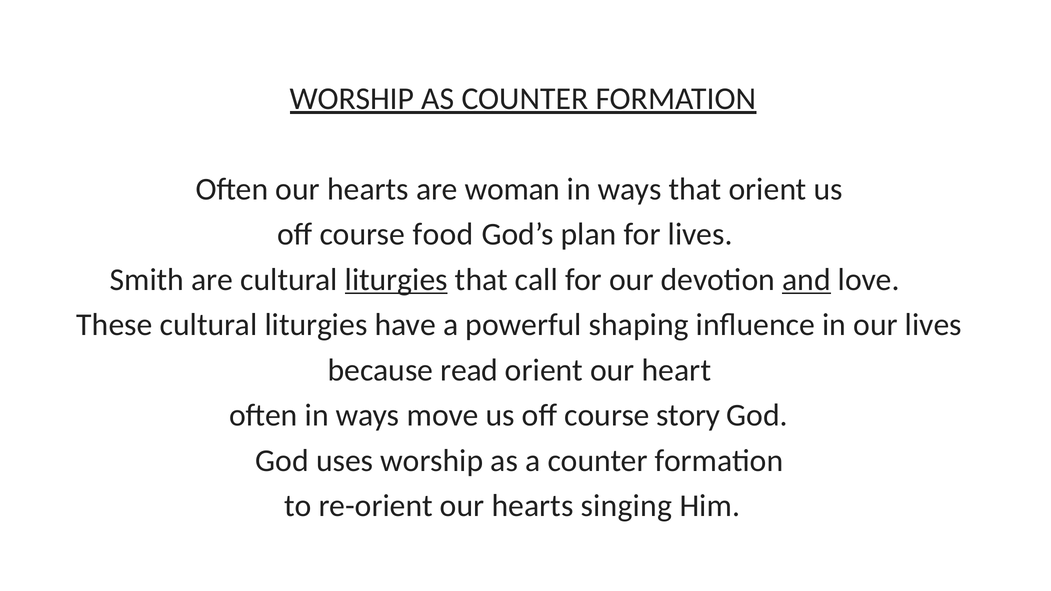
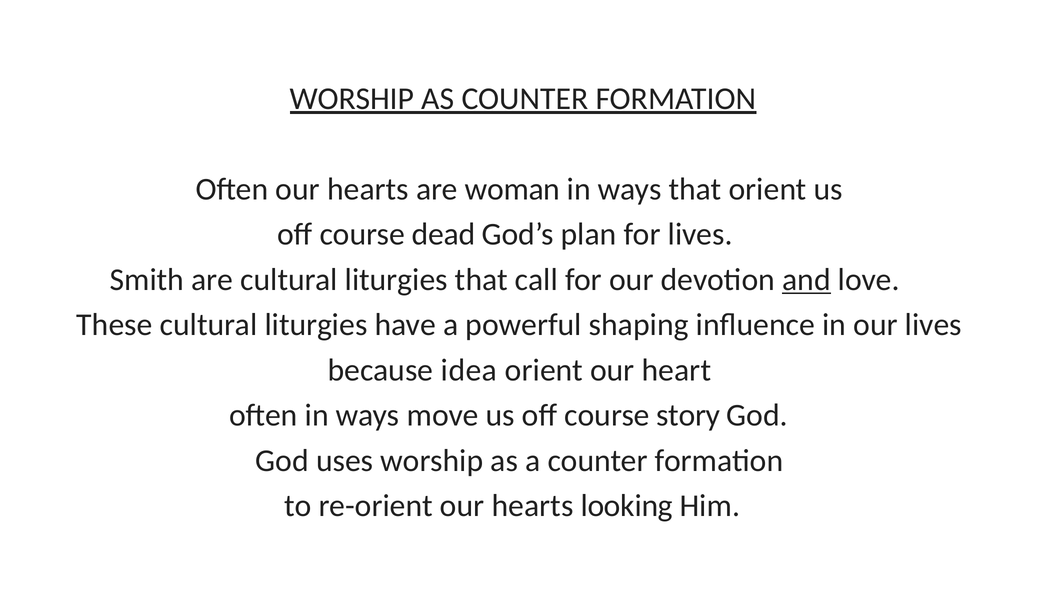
food: food -> dead (443, 234)
liturgies underline: present -> none (396, 280)
read: read -> idea (469, 370)
singing: singing -> looking (627, 506)
